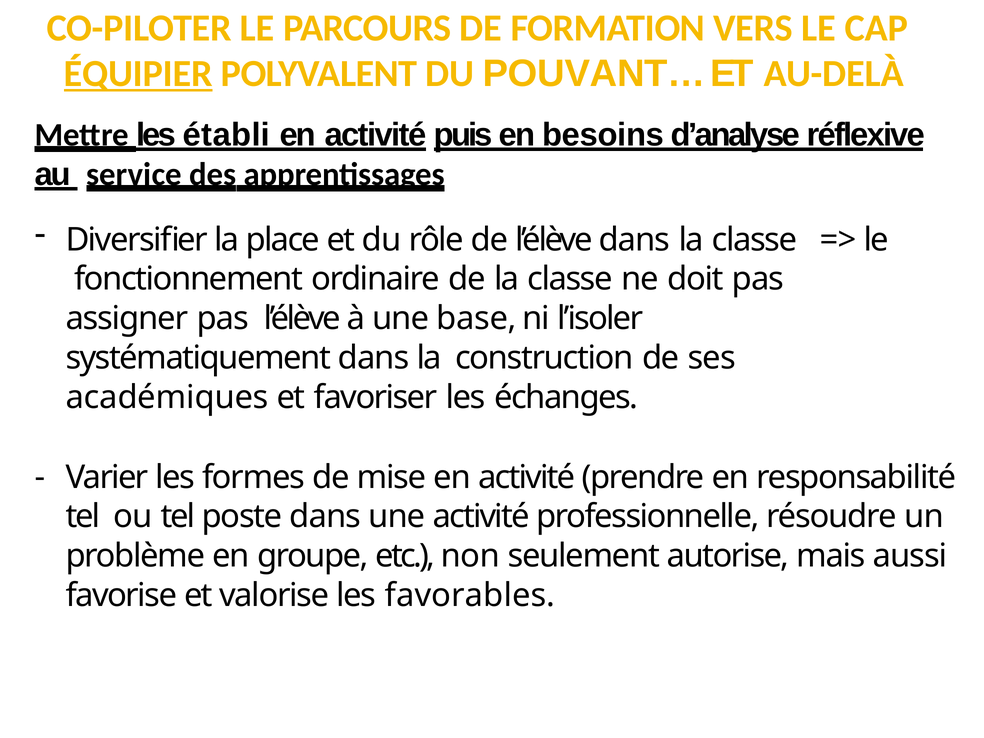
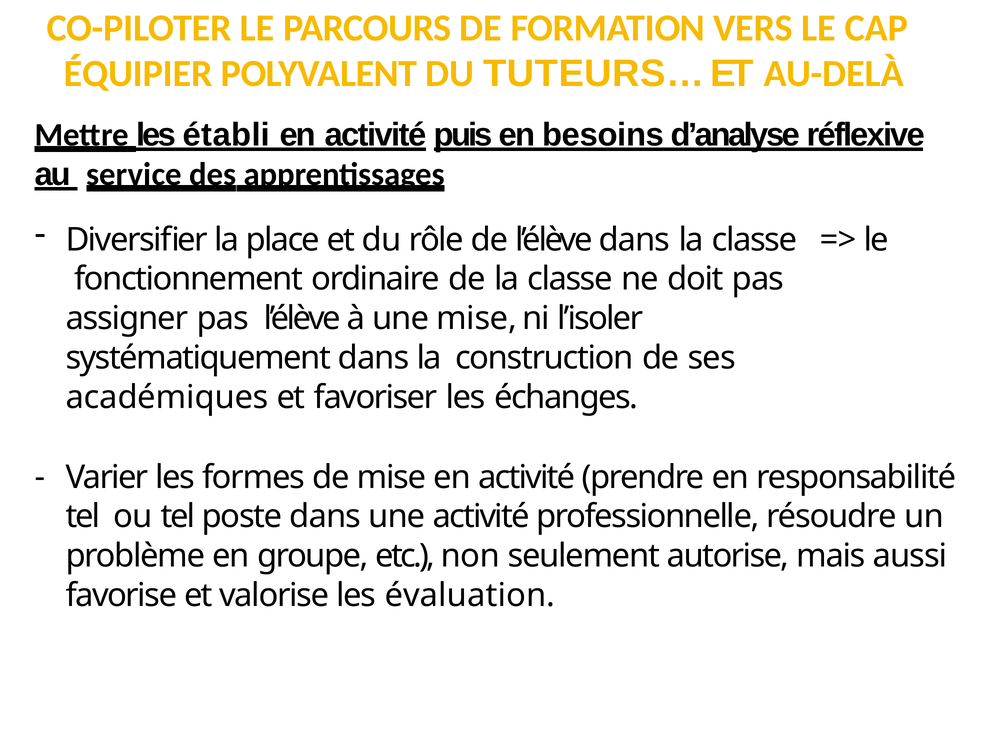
ÉQUIPIER underline: present -> none (138, 74)
POUVANT…: POUVANT… -> TUTEURS… (594, 74)
une base: base -> mise (476, 319)
favorables: favorables -> évaluation (470, 595)
